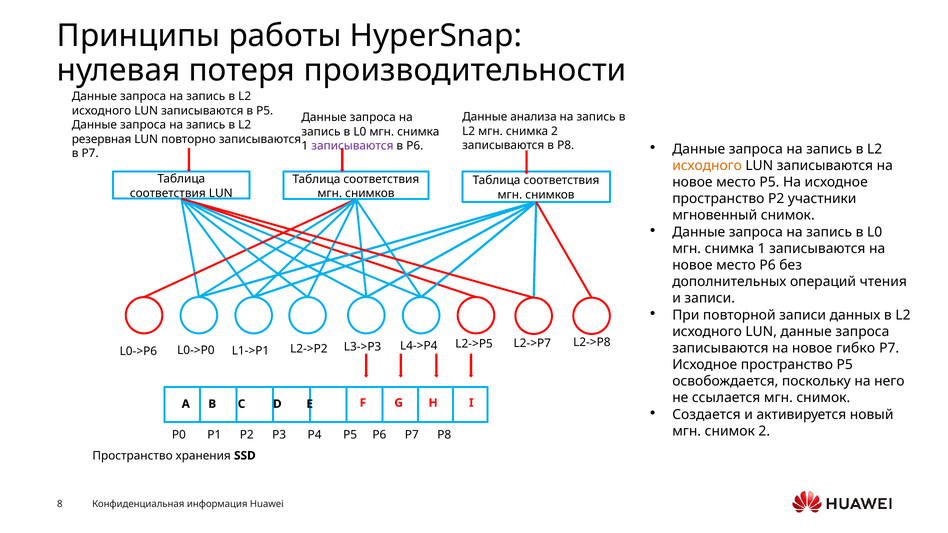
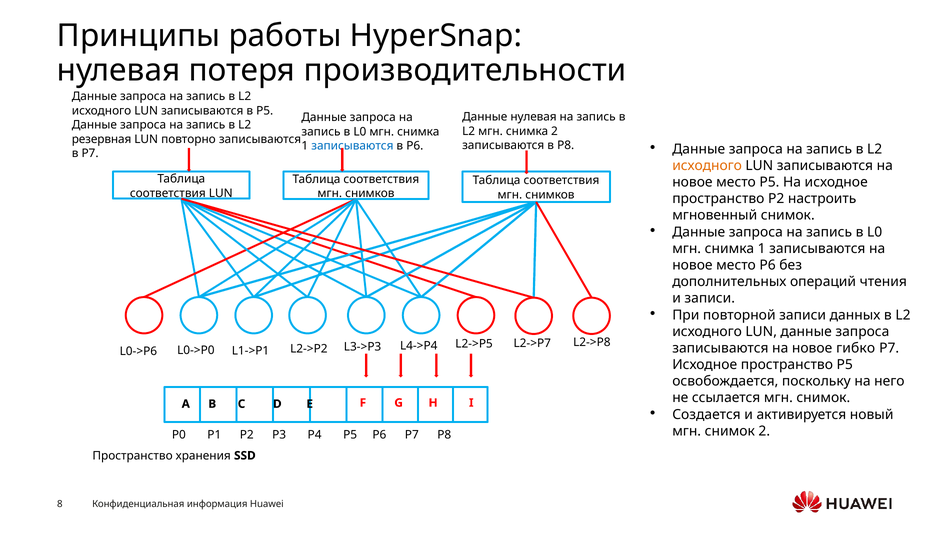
Данные анализа: анализа -> нулевая (534, 117)
записываются colour: purple -> blue (352, 146)
участники: участники -> настроить (822, 199)
